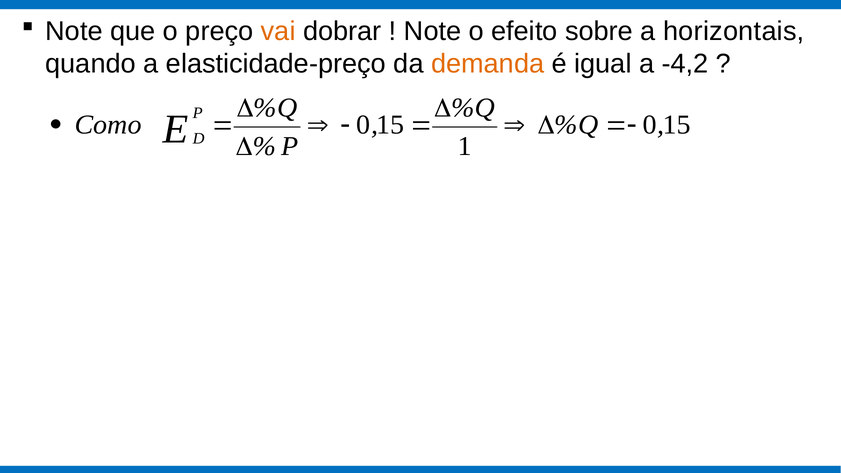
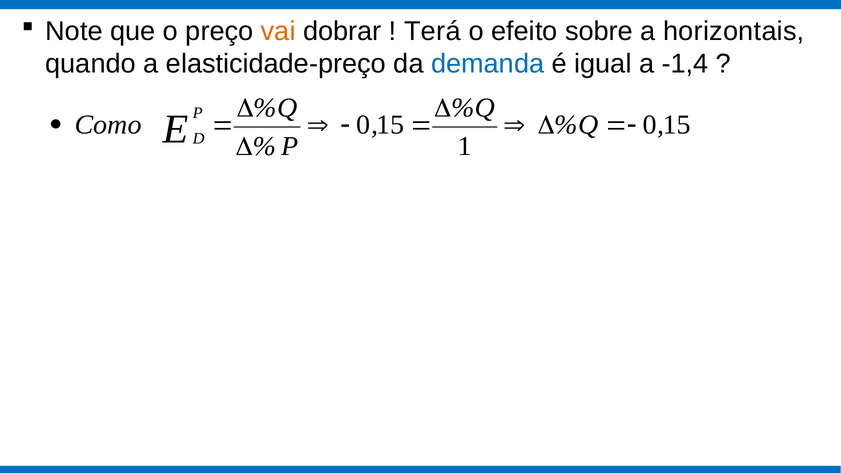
Note: Note -> Terá (432, 31)
demanda colour: orange -> blue (488, 64)
-4,2: -4,2 -> -1,4 (685, 64)
